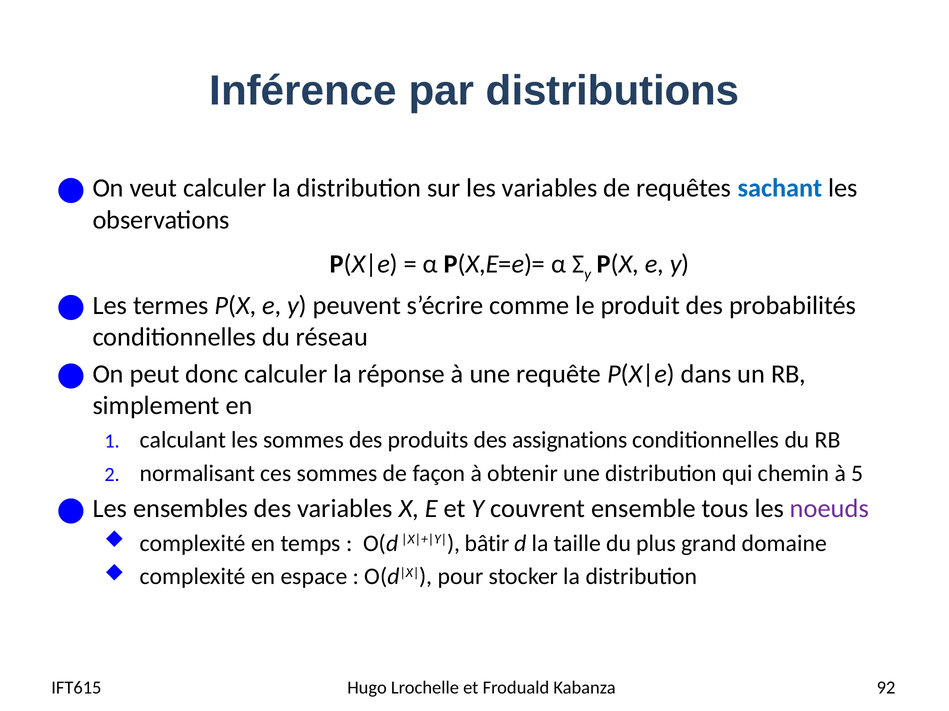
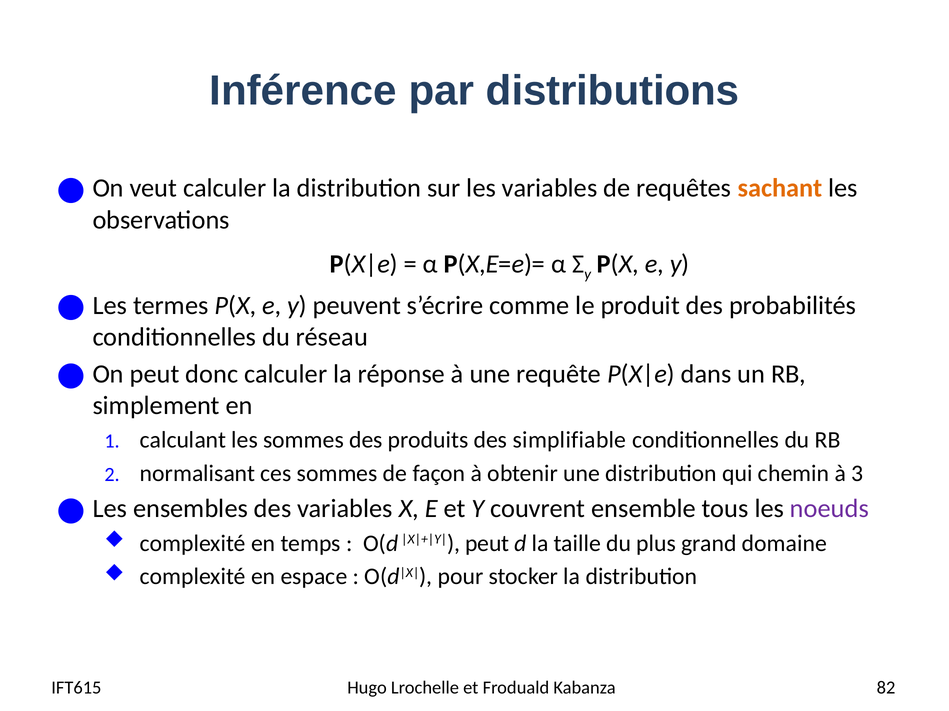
sachant colour: blue -> orange (780, 188)
assignations: assignations -> simplifiable (570, 440)
5: 5 -> 3 (857, 474)
bâtir: bâtir -> peut (487, 544)
92: 92 -> 82 (886, 688)
